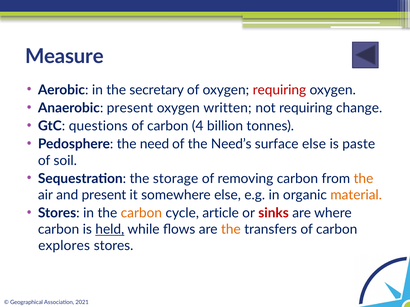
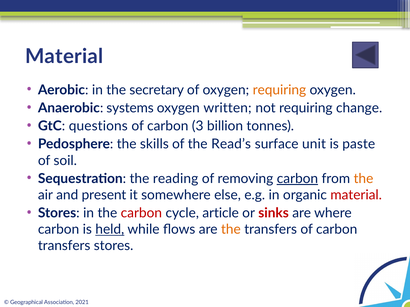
Measure: Measure -> Material (64, 56)
requiring colour: red -> orange (279, 90)
Anaerobic present: present -> systems (130, 108)
4: 4 -> 3 (198, 126)
need: need -> skills (154, 144)
Need’s: Need’s -> Read’s (231, 144)
surface else: else -> unit (314, 144)
storage: storage -> reading (176, 179)
carbon underline: none -> present (297, 179)
material colour: orange -> red (356, 195)
carbon colour: orange -> red (141, 213)
explores: explores -> transfers (64, 246)
